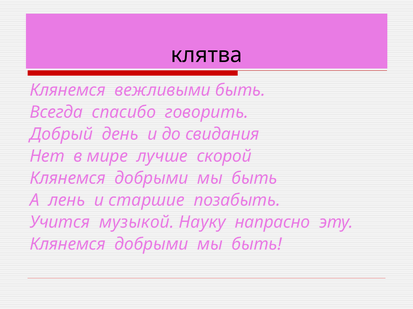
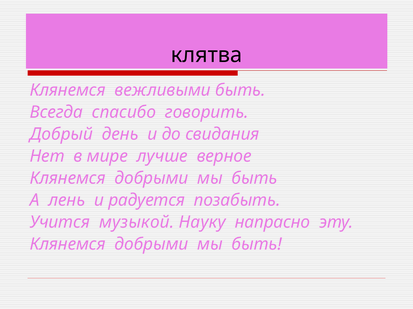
скорой: скорой -> верное (224, 156)
старшие: старшие -> радуется (147, 201)
